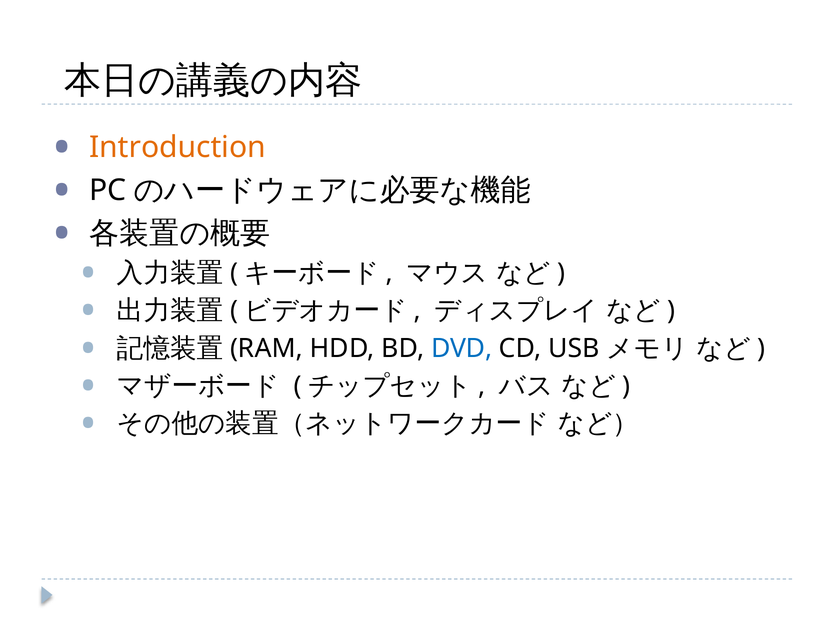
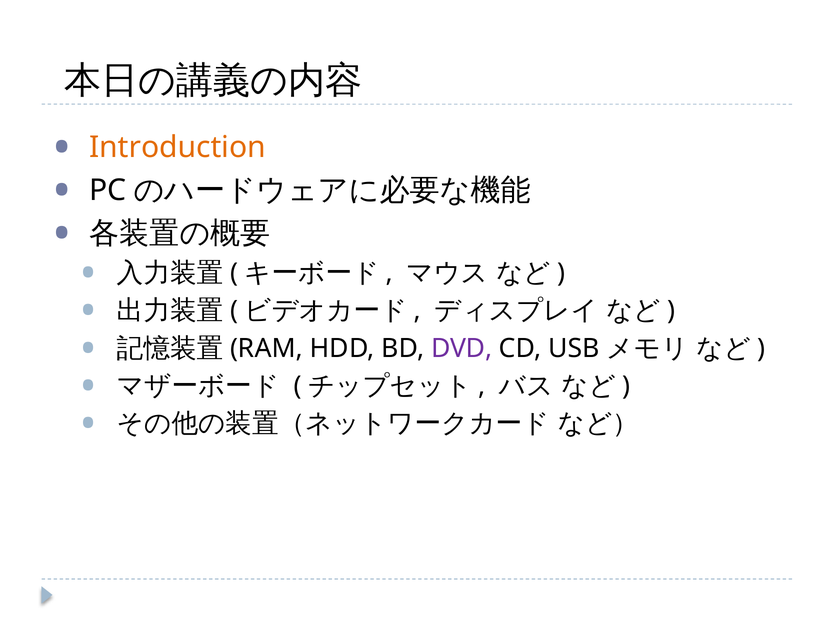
DVD colour: blue -> purple (462, 349)
